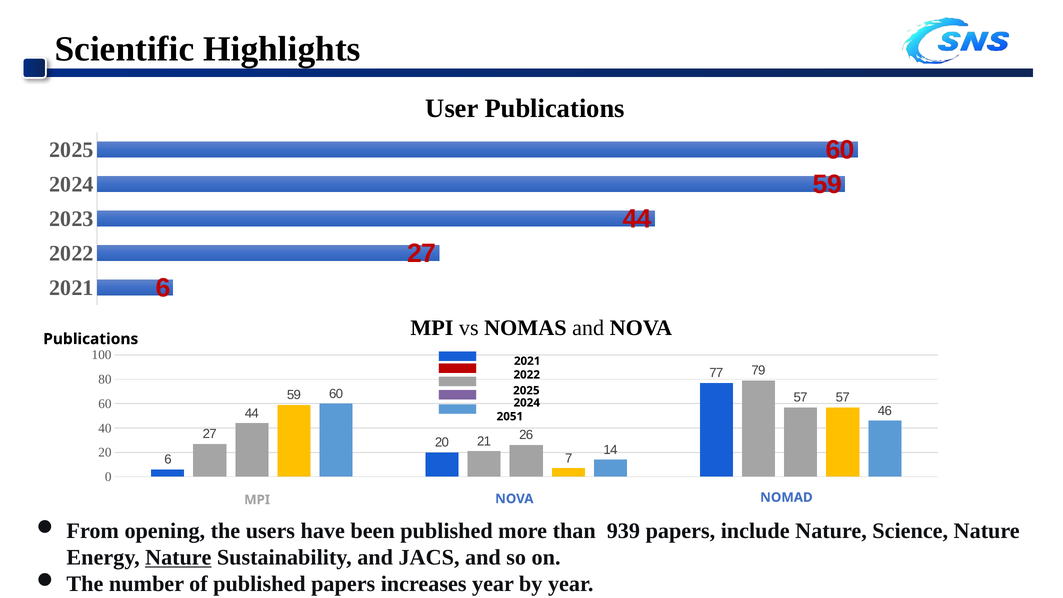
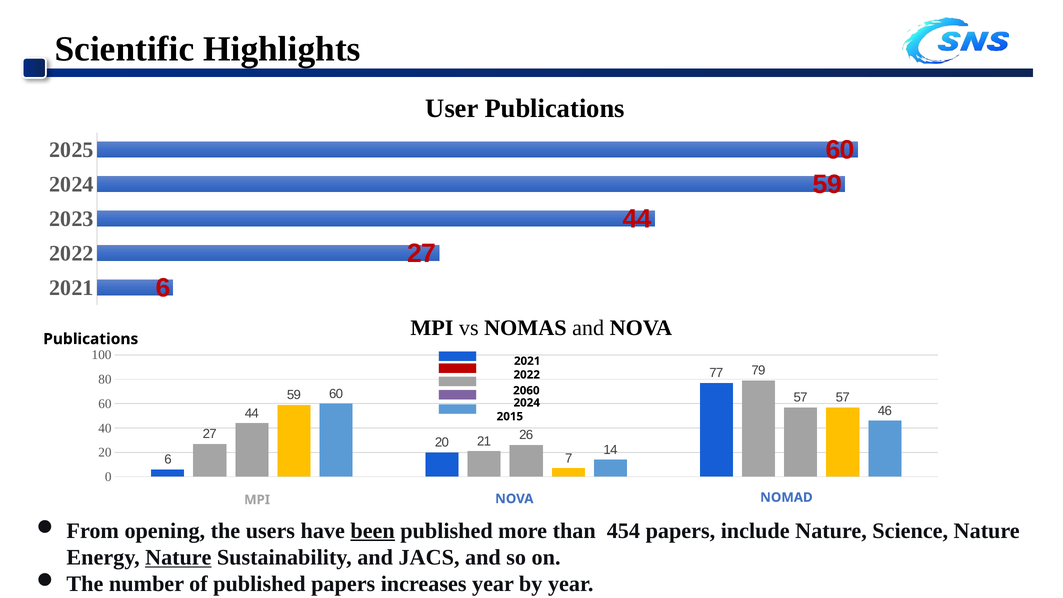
2025: 2025 -> 2060 (526, 390)
2051: 2051 -> 2015 (510, 416)
been underline: none -> present (373, 531)
939: 939 -> 454 (623, 531)
